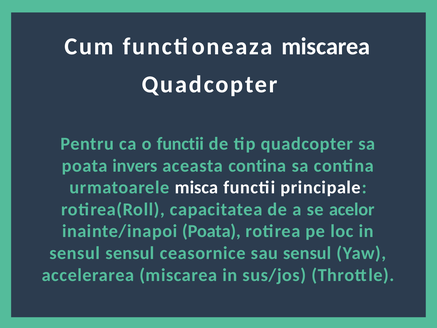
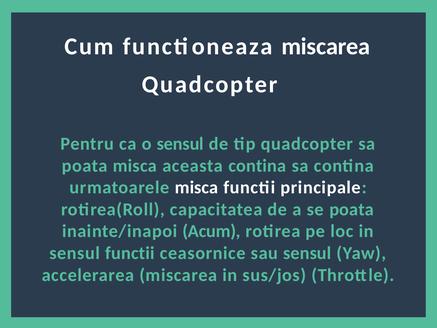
o functii: functii -> sensul (180, 144)
poata invers: invers -> misca (135, 166)
se acelor: acelor -> poata (352, 209)
inainte/inapoi Poata: Poata -> Acum (211, 231)
sensul sensul: sensul -> functii (130, 253)
